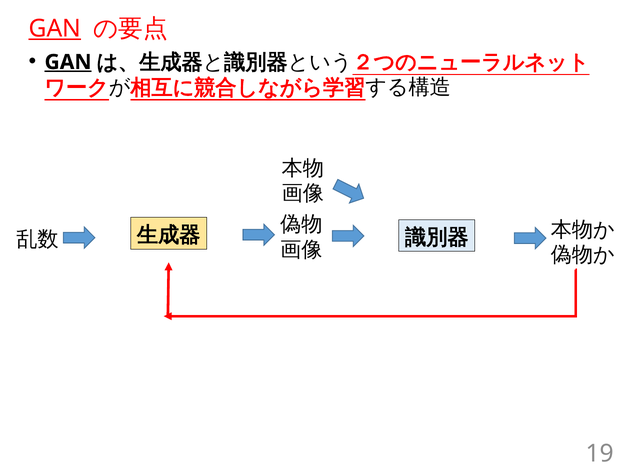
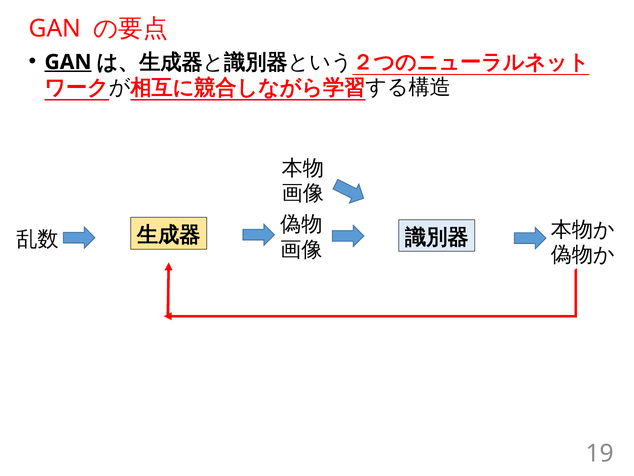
GAN underline: present -> none (55, 28)
